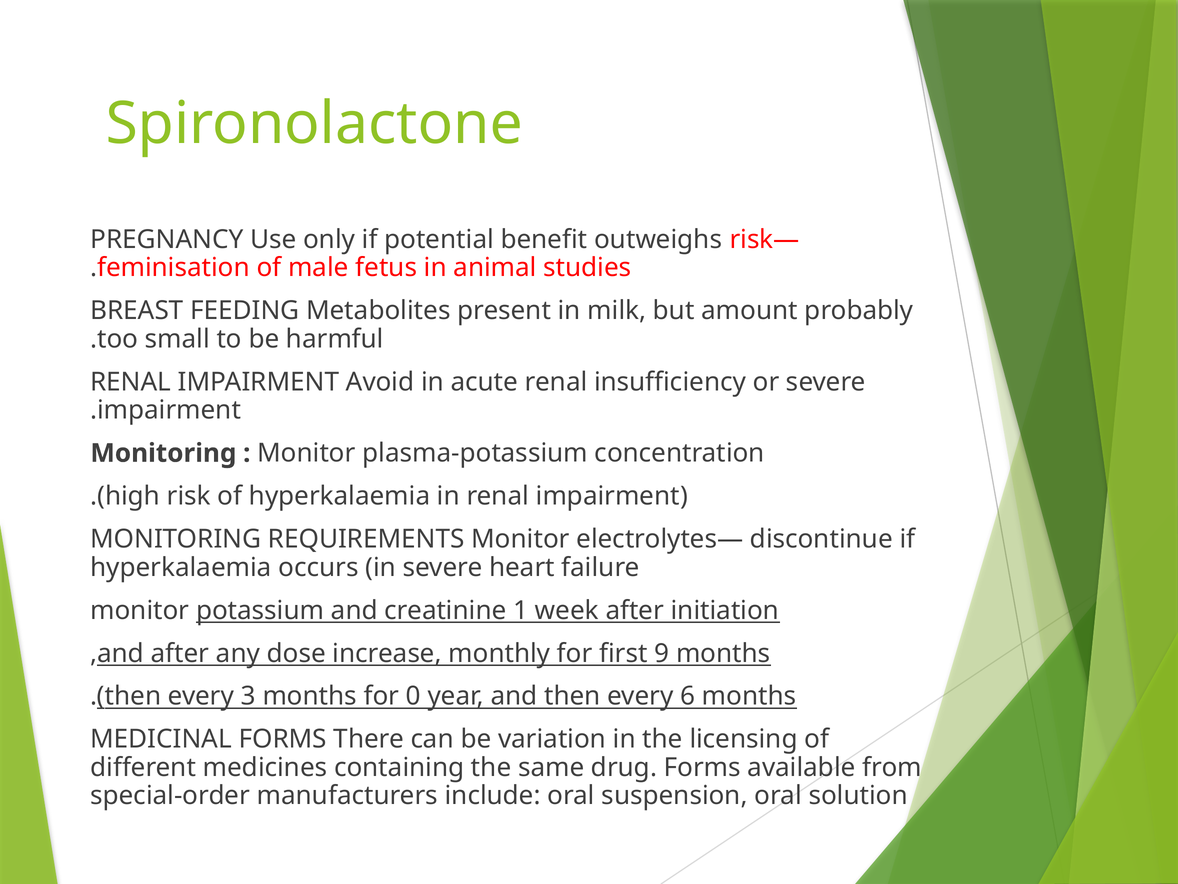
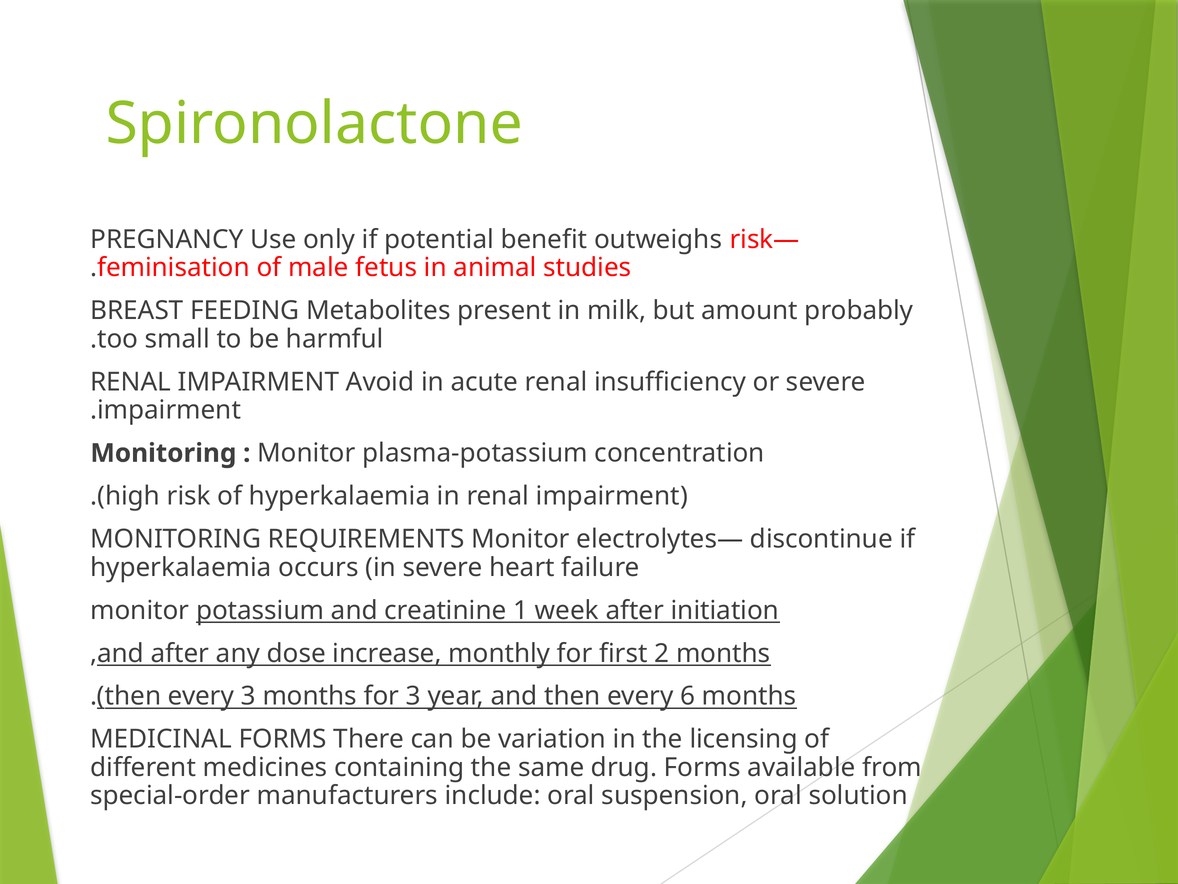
9: 9 -> 2 (662, 653)
for 0: 0 -> 3 (413, 696)
